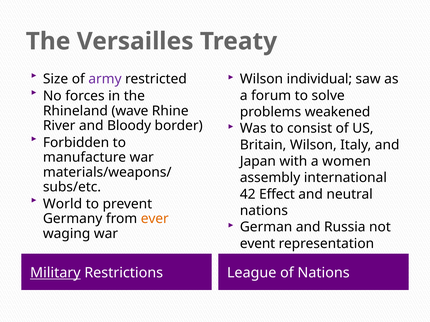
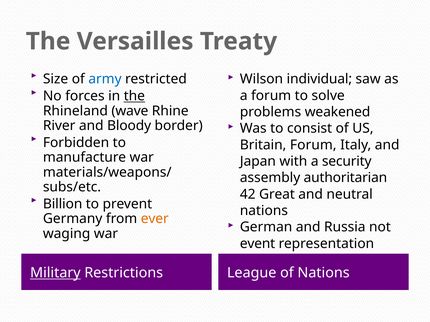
army colour: purple -> blue (105, 79)
the underline: none -> present (134, 96)
Britain Wilson: Wilson -> Forum (313, 145)
women: women -> security (347, 162)
international: international -> authoritarian (345, 178)
Effect: Effect -> Great (277, 195)
World: World -> Billion (63, 204)
